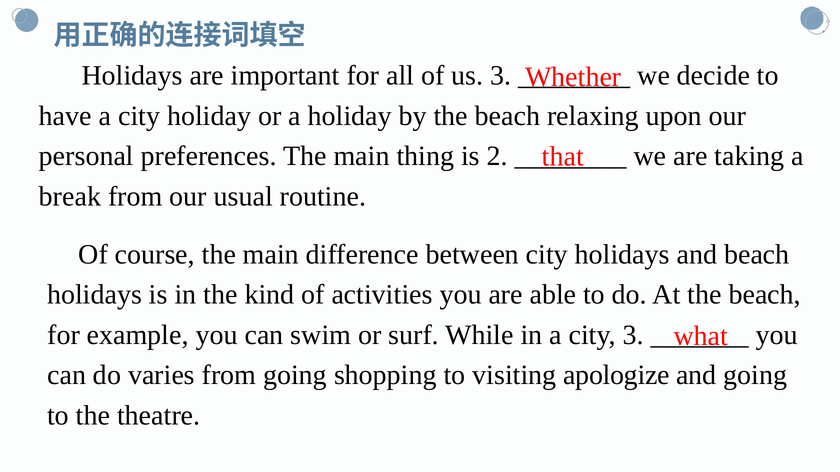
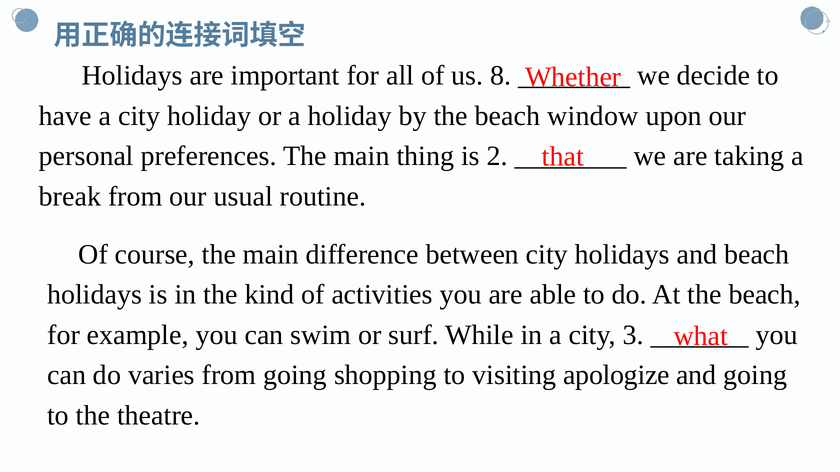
us 3: 3 -> 8 (501, 76)
relaxing: relaxing -> window (593, 116)
